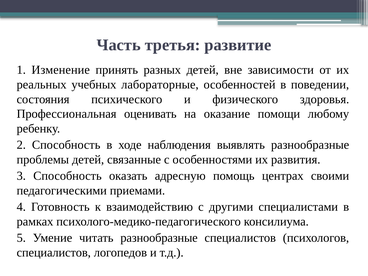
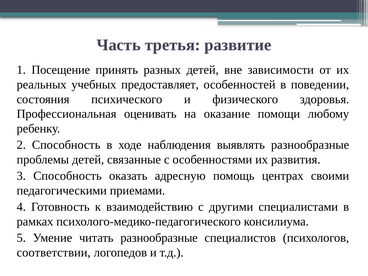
Изменение: Изменение -> Посещение (61, 70)
лабораторные: лабораторные -> предоставляет (160, 85)
специалистов: специалистов -> соответствии (54, 253)
